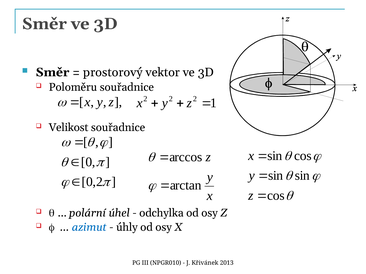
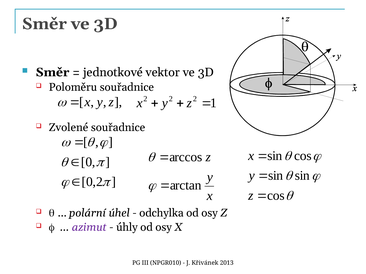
prostorový: prostorový -> jednotkové (113, 72)
Velikost: Velikost -> Zvolené (68, 128)
azimut colour: blue -> purple (89, 228)
